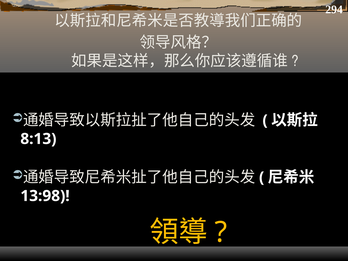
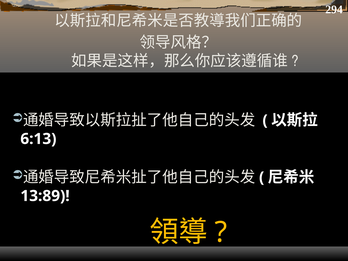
8:13: 8:13 -> 6:13 (38, 139)
13:98: 13:98 -> 13:89 (45, 196)
